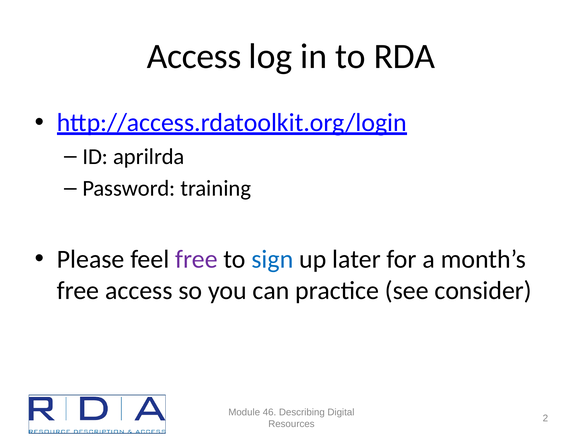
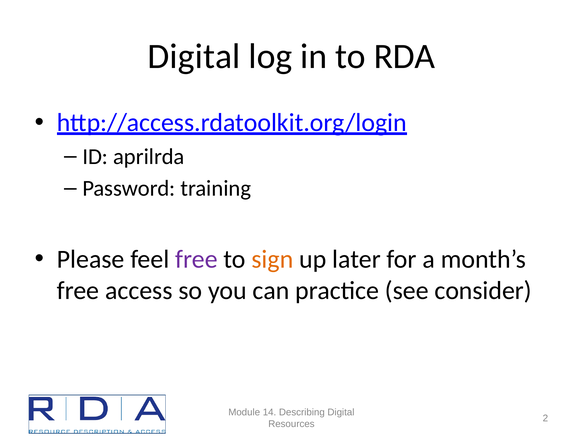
Access: Access -> Digital (194, 56)
sign colour: blue -> orange (272, 259)
46: 46 -> 14 (270, 412)
